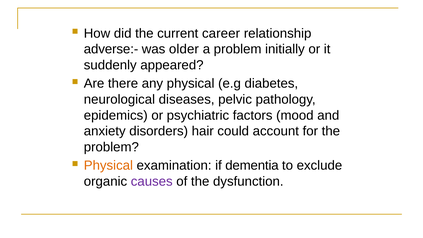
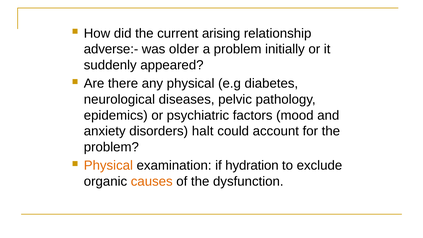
career: career -> arising (221, 33)
hair: hair -> halt (203, 131)
dementia: dementia -> hydration (252, 166)
causes colour: purple -> orange (152, 181)
